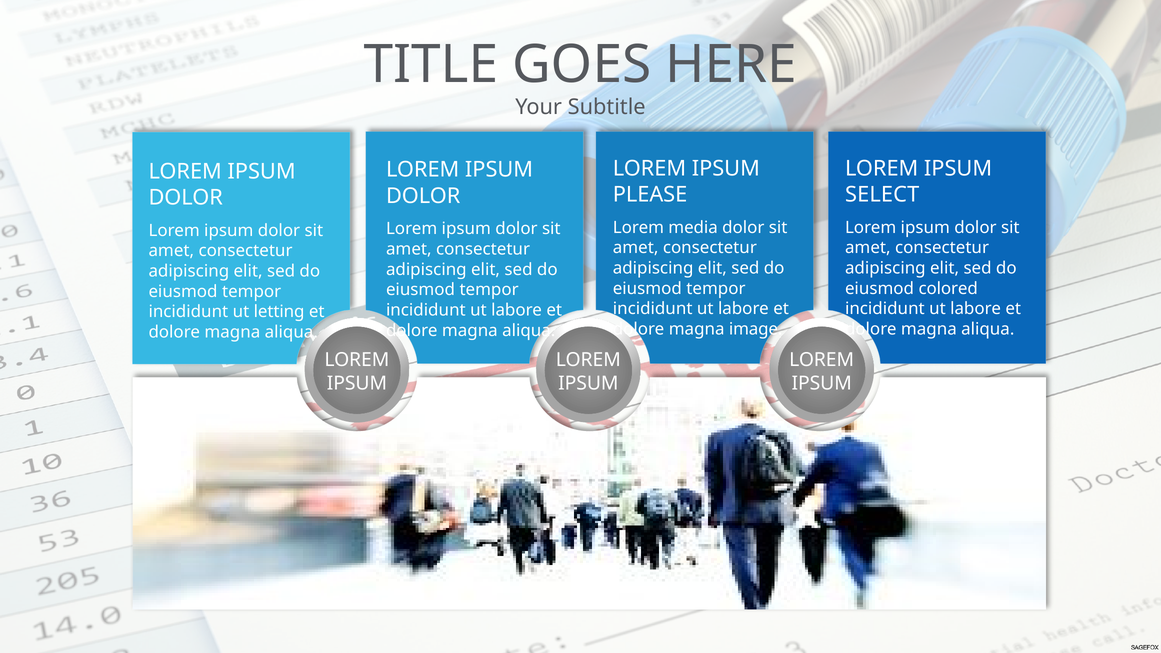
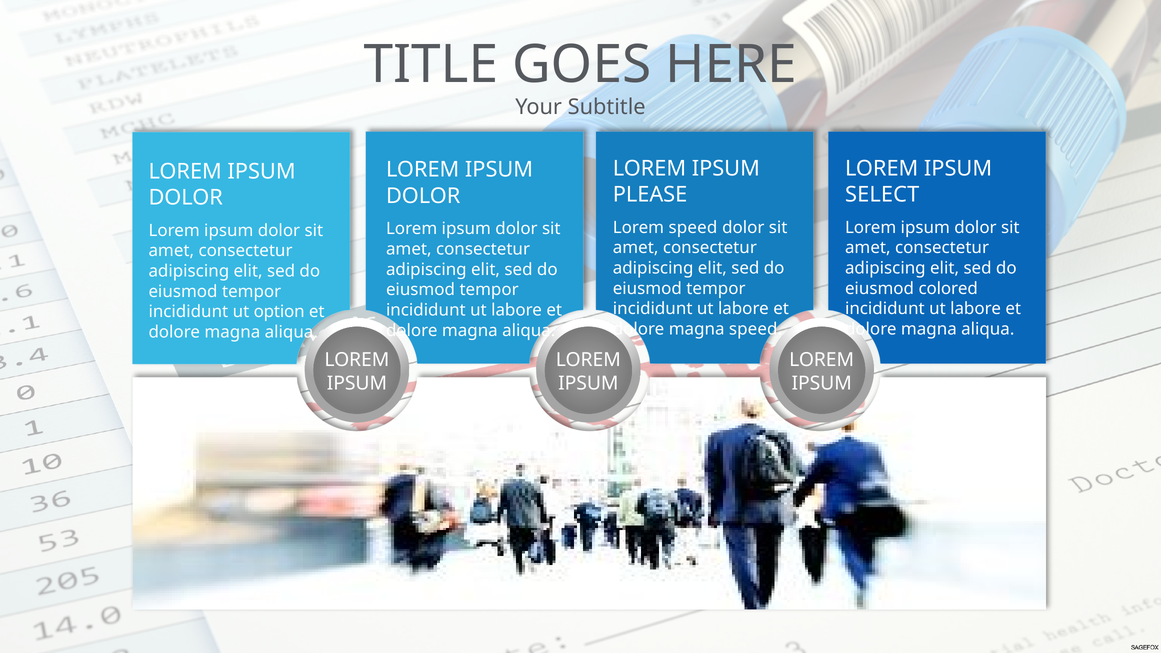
Lorem media: media -> speed (693, 228)
letting: letting -> option (279, 312)
magna image: image -> speed (756, 329)
